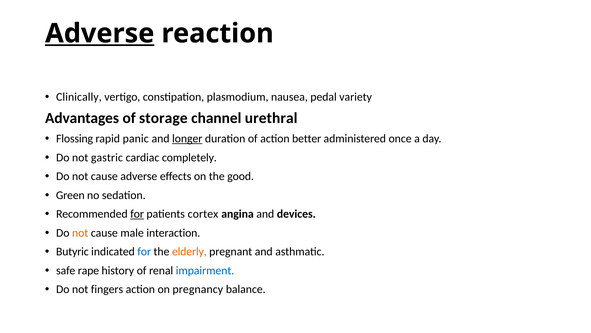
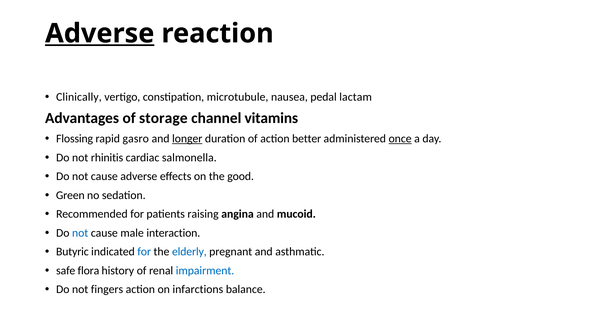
plasmodium: plasmodium -> microtubule (238, 97)
variety: variety -> lactam (356, 97)
urethral: urethral -> vitamins (271, 118)
panic: panic -> gasro (136, 139)
once underline: none -> present (400, 139)
gastric: gastric -> rhinitis (107, 157)
completely: completely -> salmonella (189, 157)
for underline: present -> none (137, 214)
cortex: cortex -> raising (203, 214)
devices: devices -> mucoid (296, 214)
not colour: orange -> blue (80, 232)
elderly colour: orange -> blue (189, 251)
rape: rape -> flora (88, 270)
pregnancy: pregnancy -> infarctions (198, 289)
